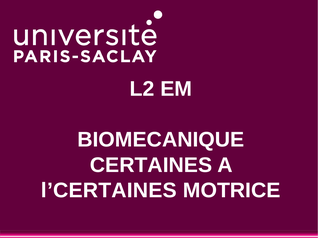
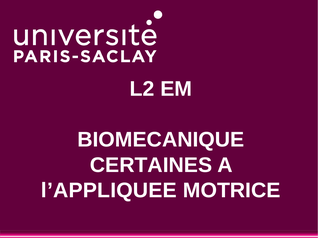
l’CERTAINES: l’CERTAINES -> l’APPLIQUEE (109, 191)
